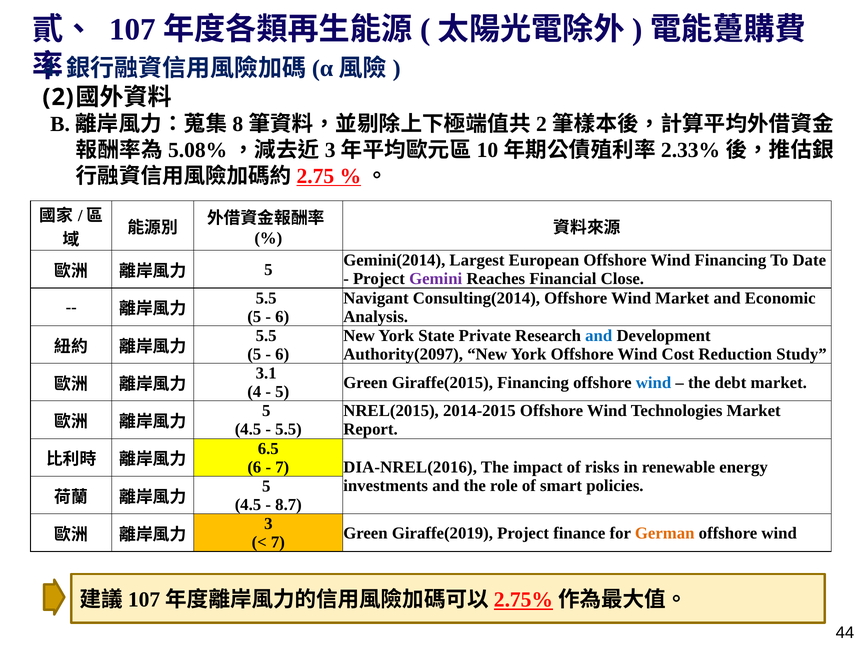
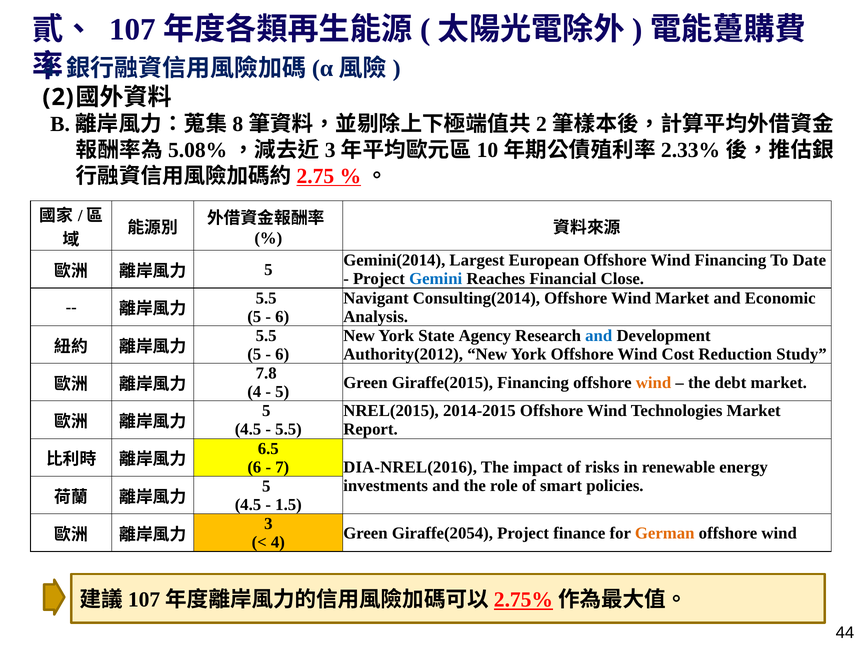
Gemini colour: purple -> blue (436, 279)
Private: Private -> Agency (485, 336)
Authority(2097: Authority(2097 -> Authority(2012 (403, 354)
3.1: 3.1 -> 7.8 (266, 374)
wind colour: blue -> orange (653, 383)
8.7: 8.7 -> 1.5 (289, 505)
Giraffe(2019: Giraffe(2019 -> Giraffe(2054 (442, 533)
7: 7 -> 4 (278, 543)
